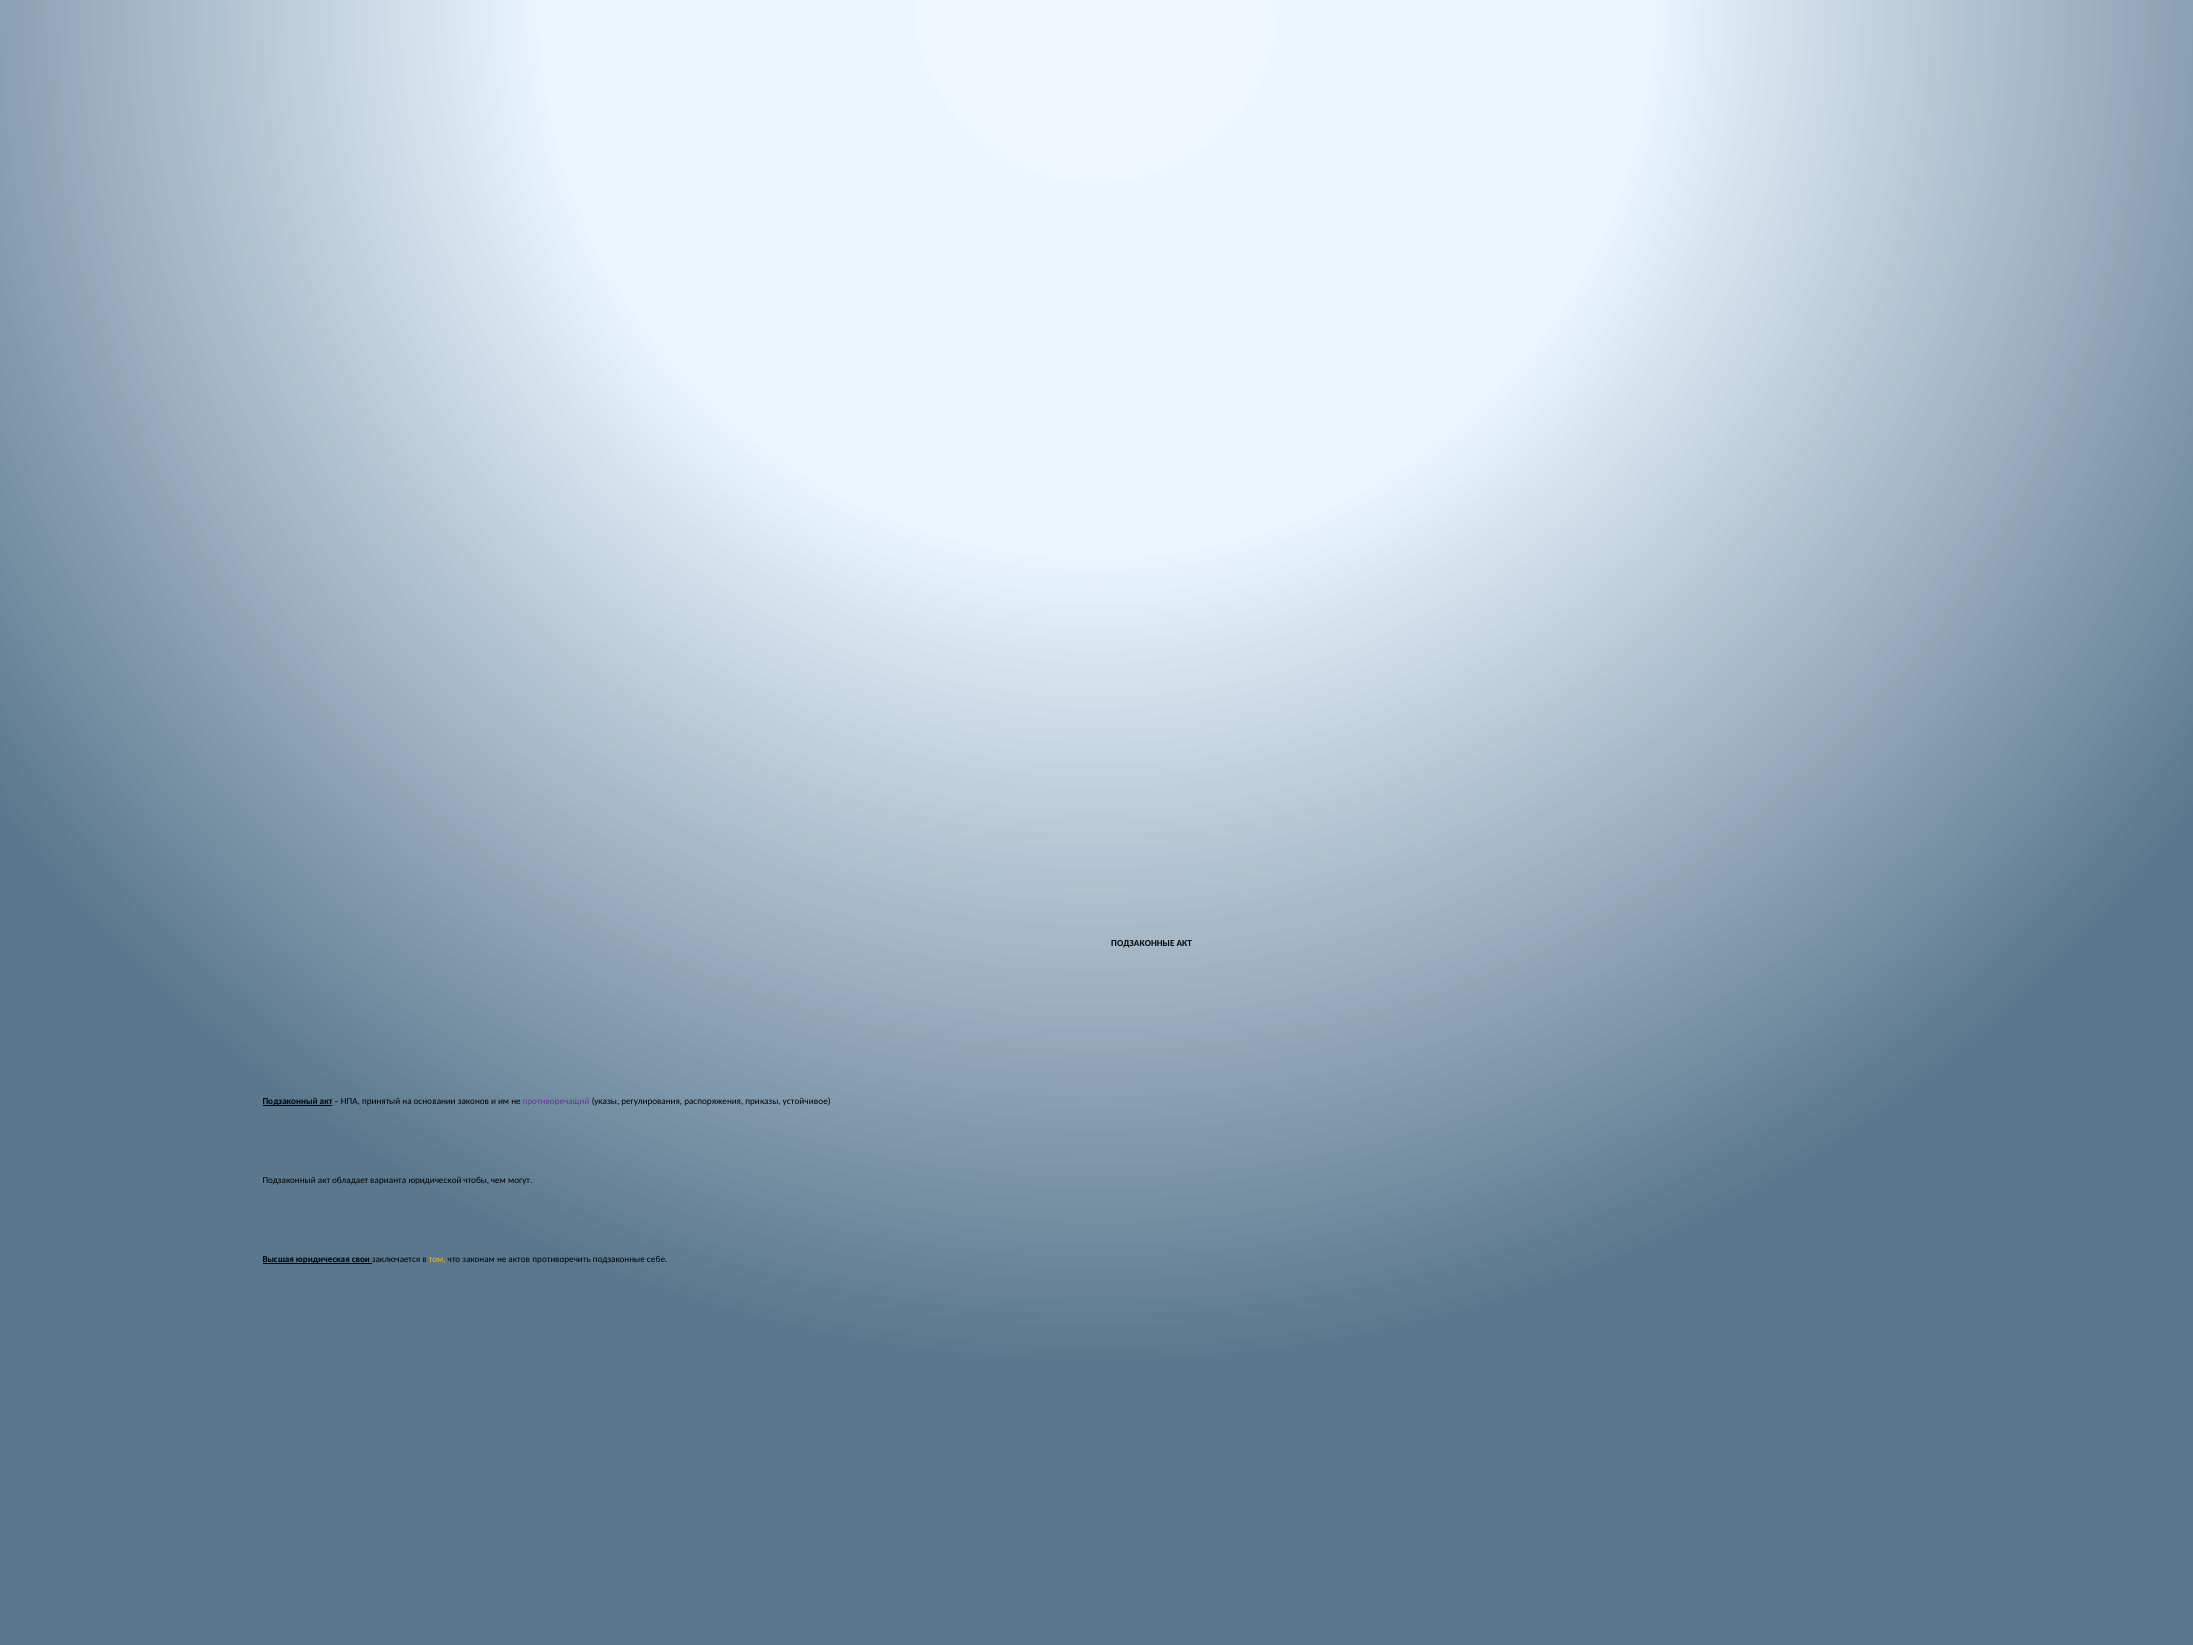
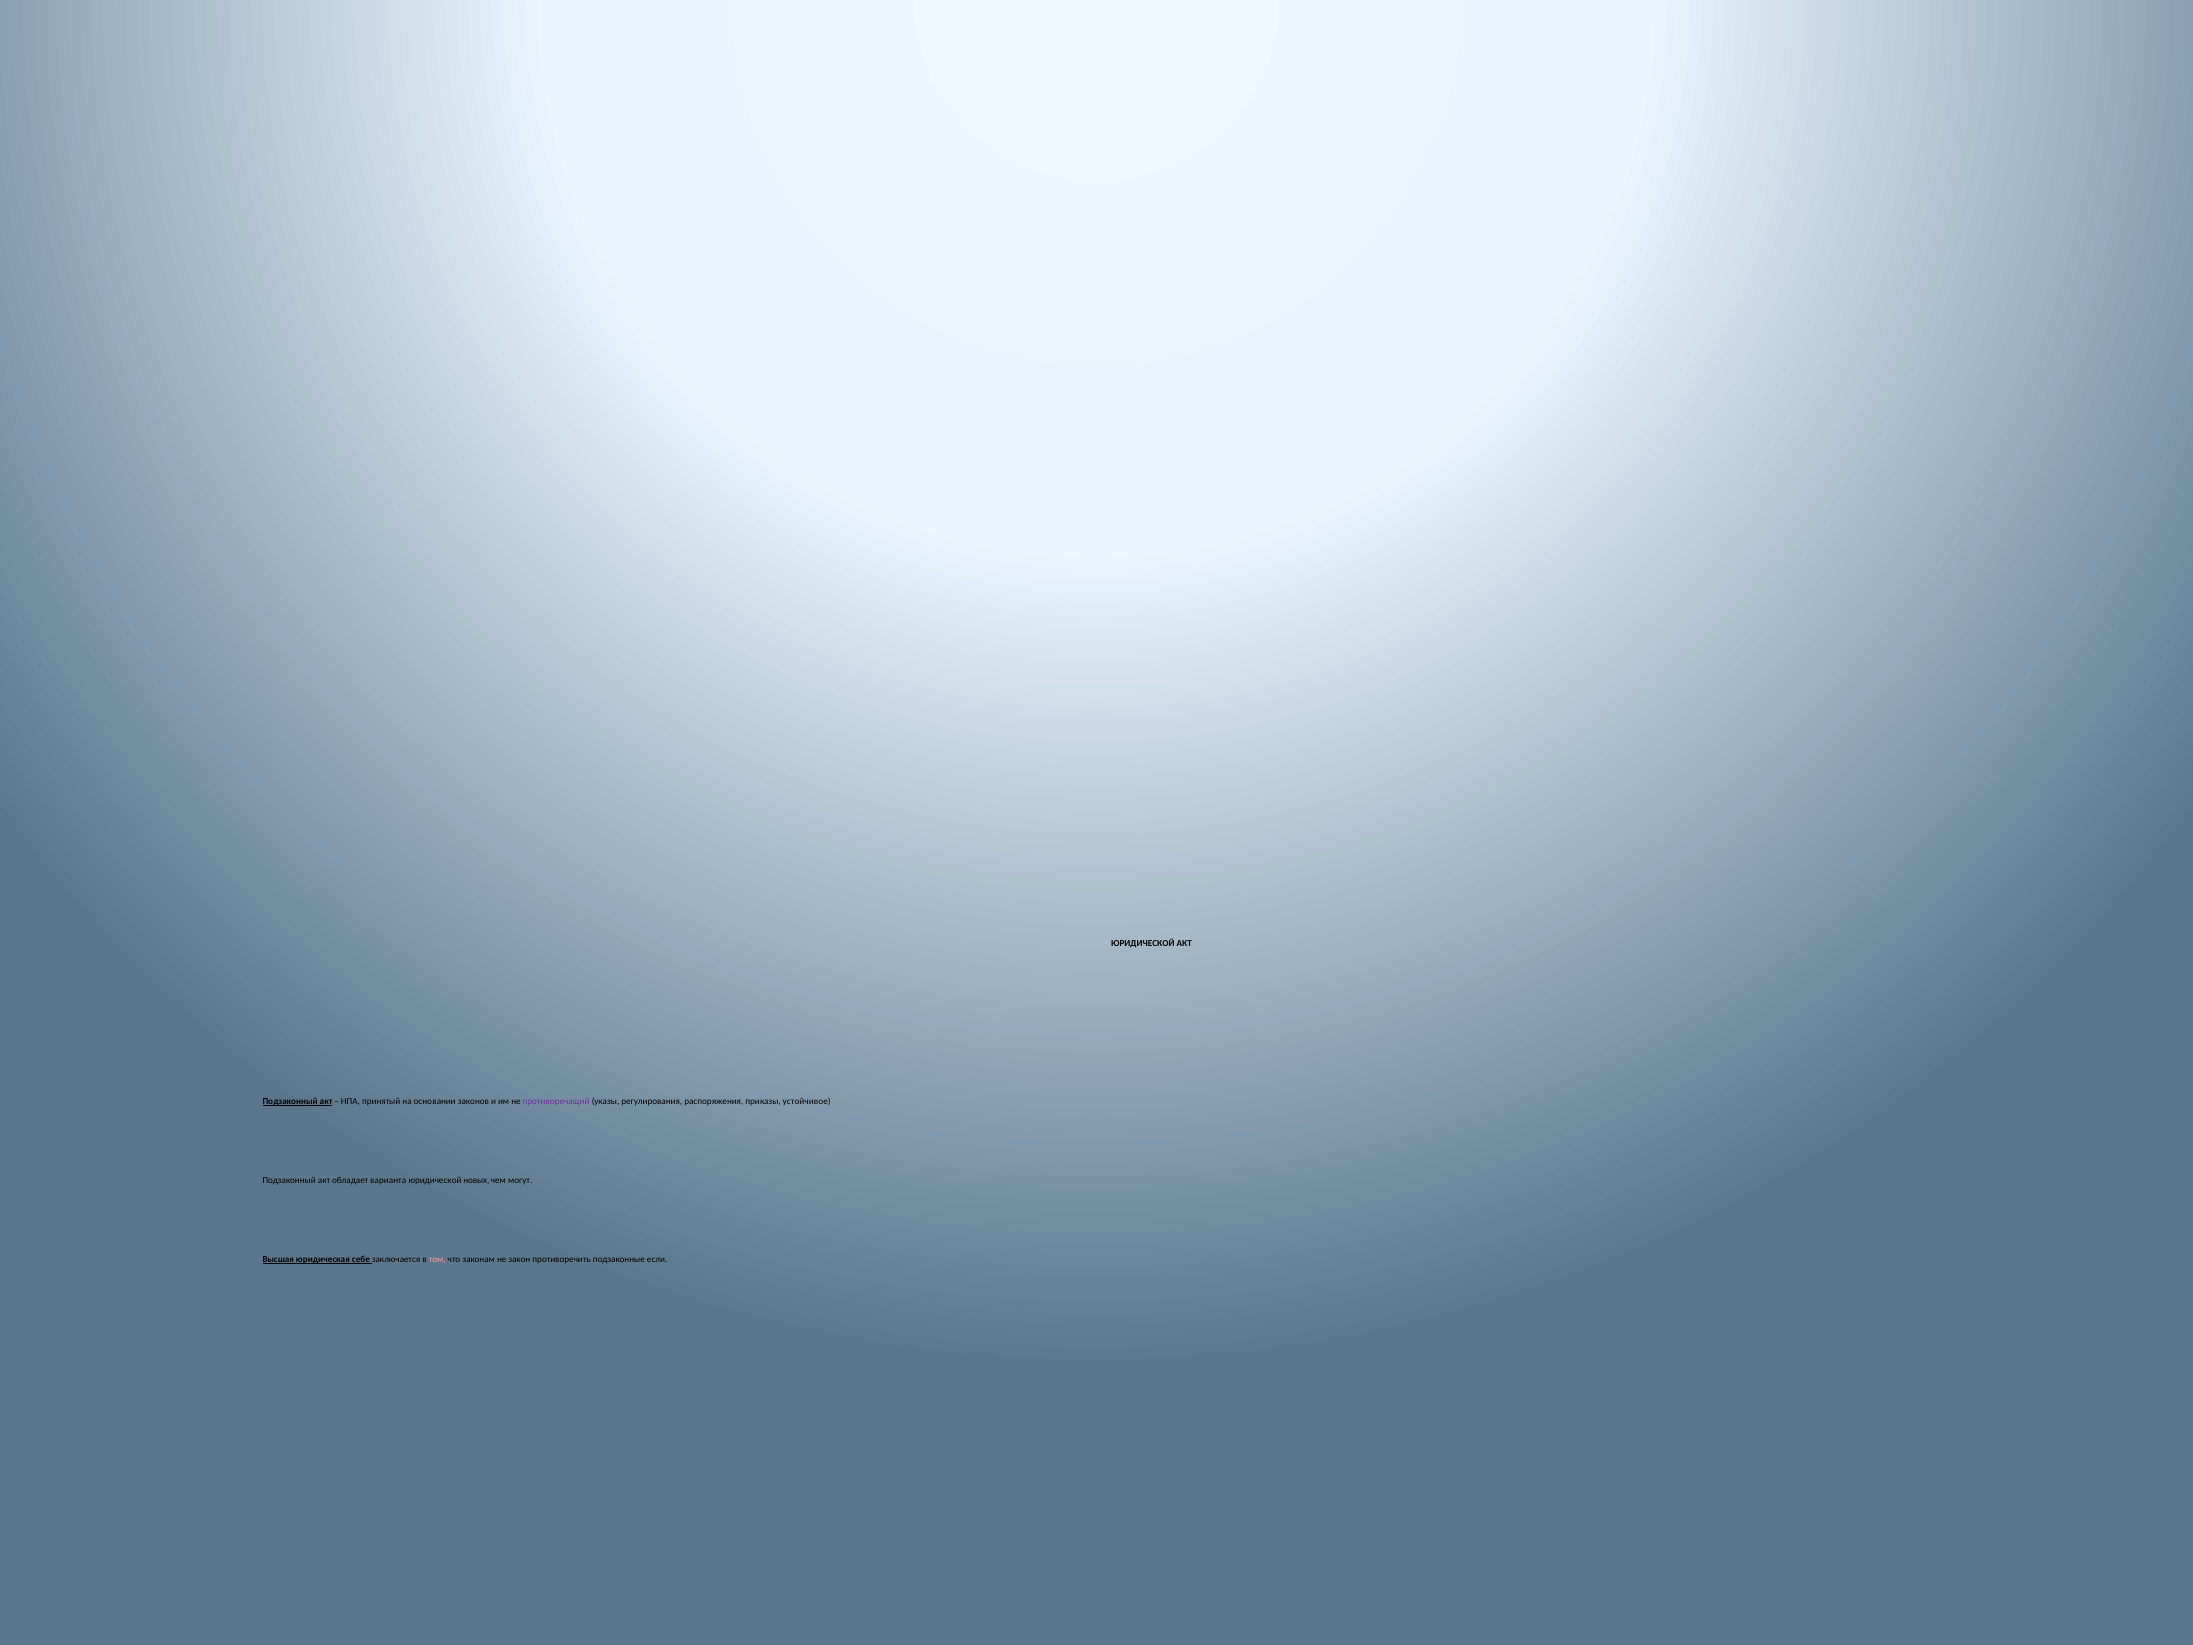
ПОДЗАКОННЫЕ: ПОДЗАКОННЫЕ -> ЮРИДИЧЕСКОЙ (1143, 943)
чтобы: чтобы -> новых (476, 1181)
свои: свои -> себе (361, 1260)
том colour: yellow -> pink (437, 1260)
актов: актов -> закон (519, 1260)
себе: себе -> если (657, 1260)
